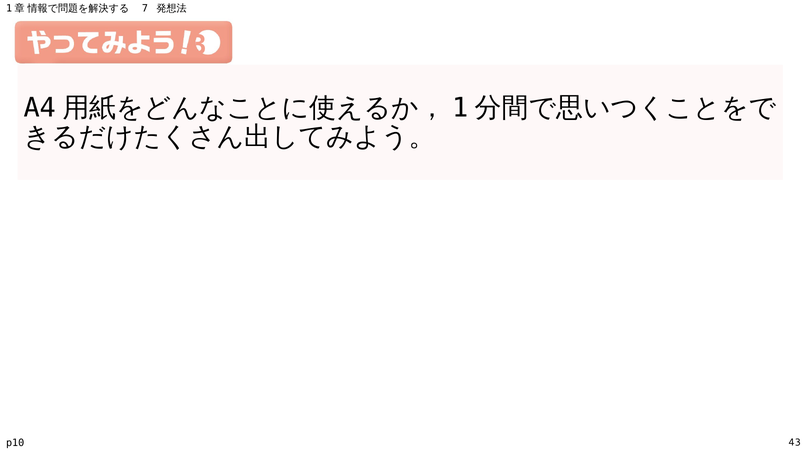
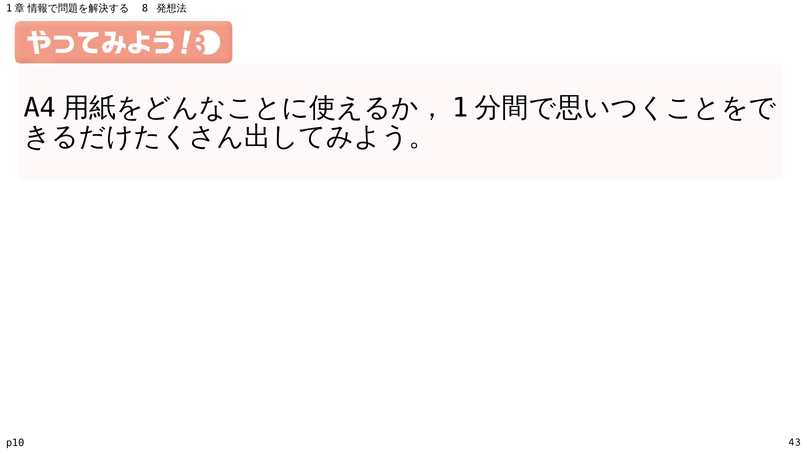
7: 7 -> 8 (145, 8)
